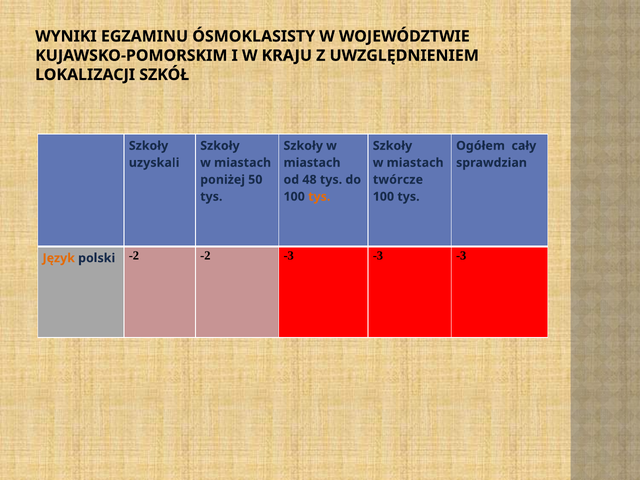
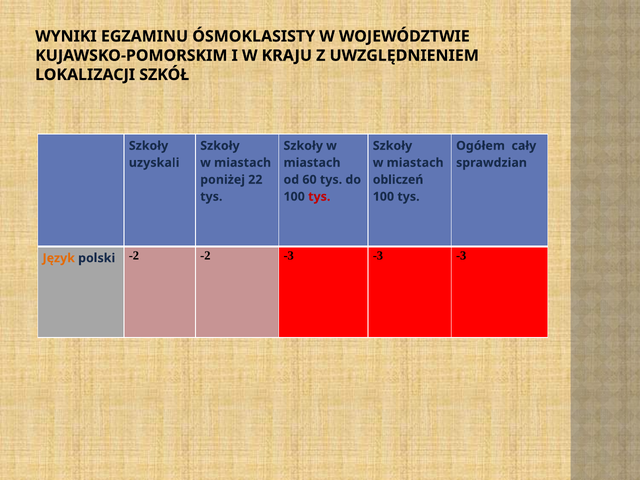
50: 50 -> 22 (255, 180)
48: 48 -> 60 (309, 180)
twórcze: twórcze -> obliczeń (398, 180)
tys colour: orange -> red (319, 197)
